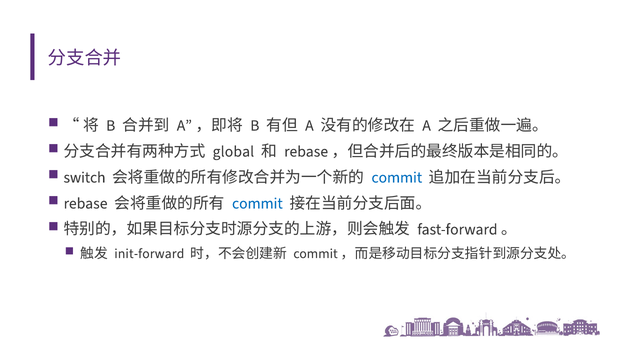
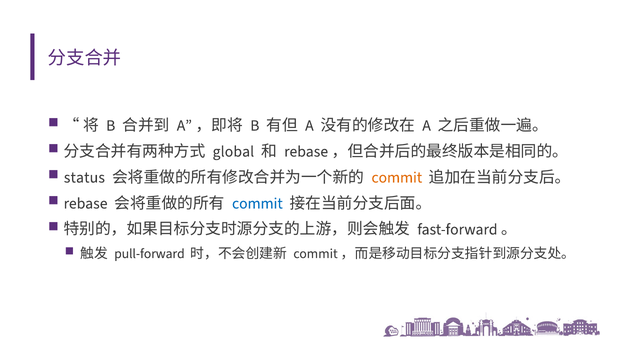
switch: switch -> status (84, 178)
commit colour: blue -> orange (397, 178)
init-forward: init-forward -> pull-forward (149, 254)
